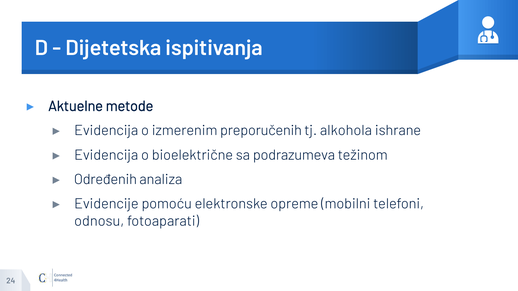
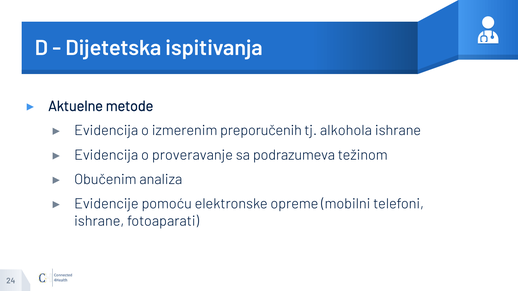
bioelektrične: bioelektrične -> proveravanje (192, 155)
Određenih: Određenih -> Obučenim (105, 180)
odnosu: odnosu -> ishrane (99, 221)
